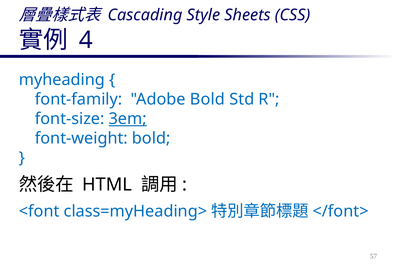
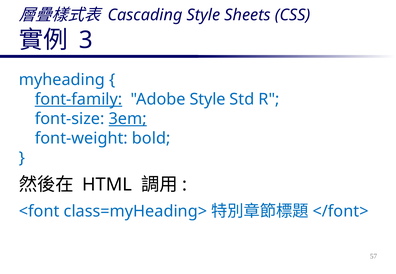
4: 4 -> 3 (86, 40)
font-family underline: none -> present (79, 99)
Adobe Bold: Bold -> Style (208, 99)
